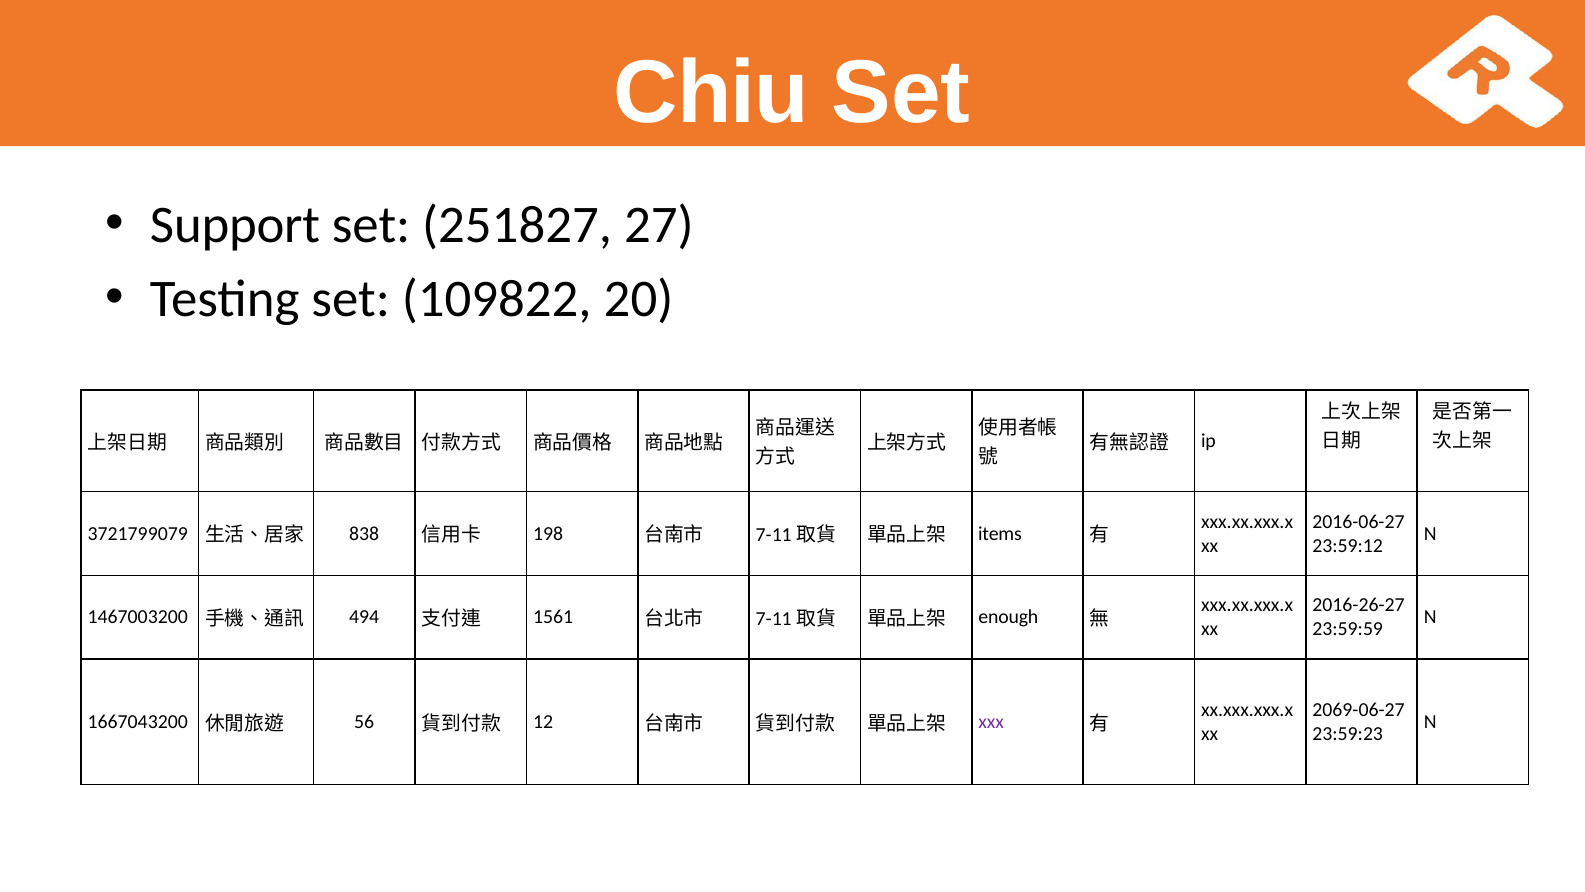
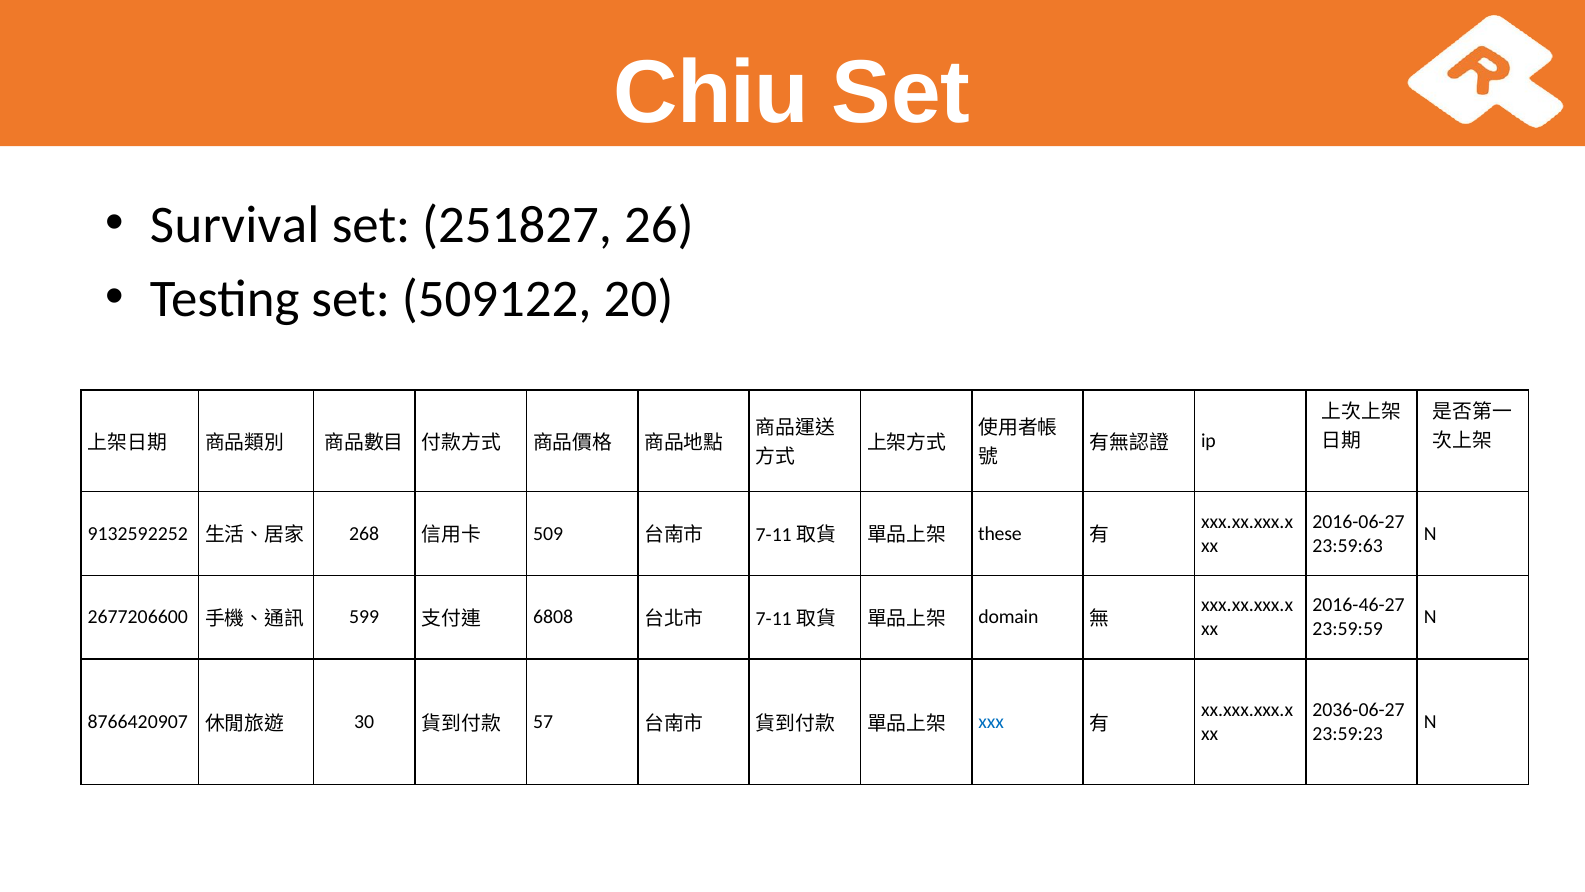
Support: Support -> Survival (235, 225)
27: 27 -> 26 (659, 225)
109822: 109822 -> 509122 (497, 299)
3721799079: 3721799079 -> 9132592252 (138, 533)
838: 838 -> 268 (364, 533)
198: 198 -> 509 (548, 533)
items: items -> these (1000, 533)
23:59:12: 23:59:12 -> 23:59:63 (1348, 545)
2016-26-27: 2016-26-27 -> 2016-46-27 (1359, 605)
1467003200: 1467003200 -> 2677206600 (138, 617)
494: 494 -> 599 (364, 617)
1561: 1561 -> 6808 (553, 617)
enough: enough -> domain (1008, 617)
2069-06-27: 2069-06-27 -> 2036-06-27 (1359, 709)
1667043200: 1667043200 -> 8766420907 (138, 721)
56: 56 -> 30 (364, 721)
12: 12 -> 57 (543, 721)
xxx colour: purple -> blue (991, 721)
